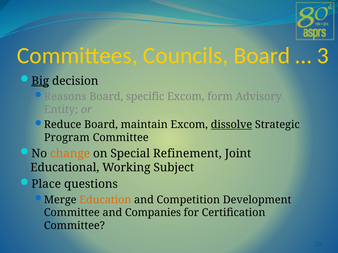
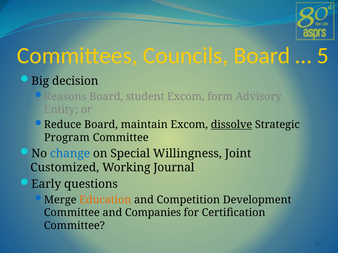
3: 3 -> 5 (323, 56)
Big underline: present -> none (40, 81)
specific: specific -> student (145, 97)
change colour: orange -> blue (70, 154)
Refinement: Refinement -> Willingness (187, 154)
Educational: Educational -> Customized (65, 168)
Subject: Subject -> Journal (174, 168)
Place: Place -> Early (46, 184)
